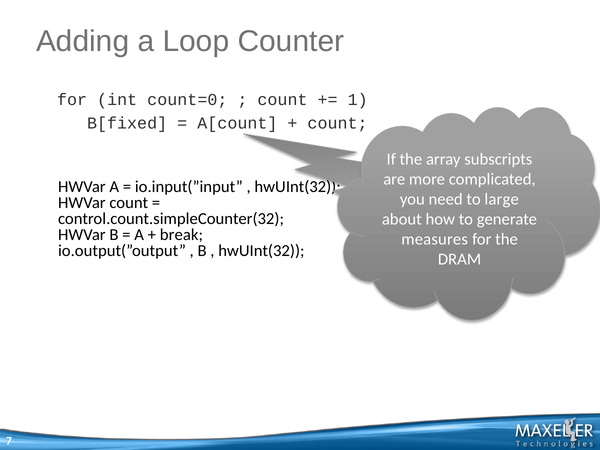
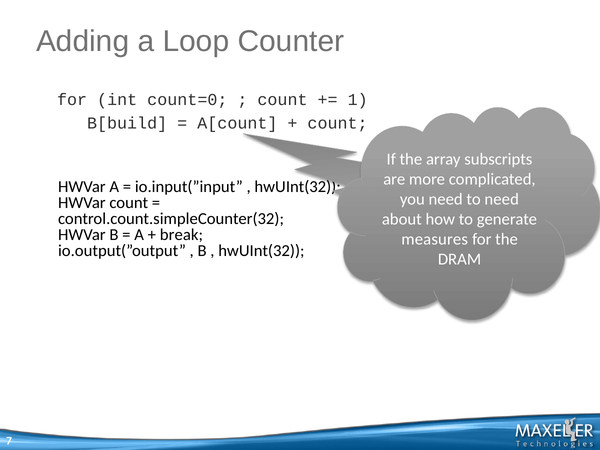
B[fixed: B[fixed -> B[build (127, 123)
to large: large -> need (502, 199)
